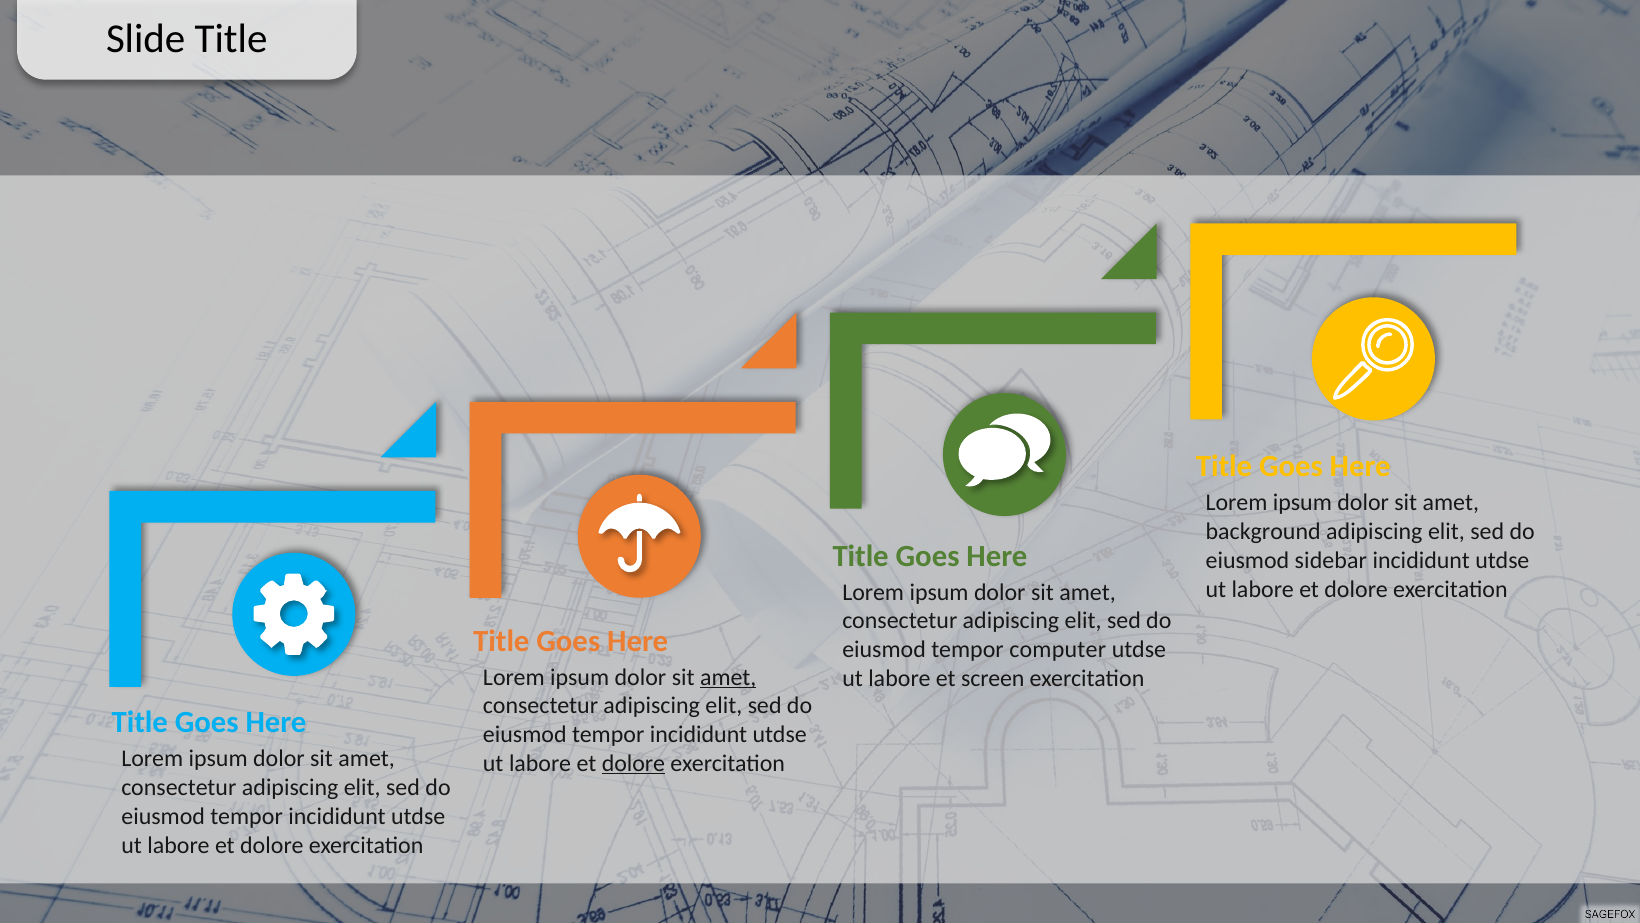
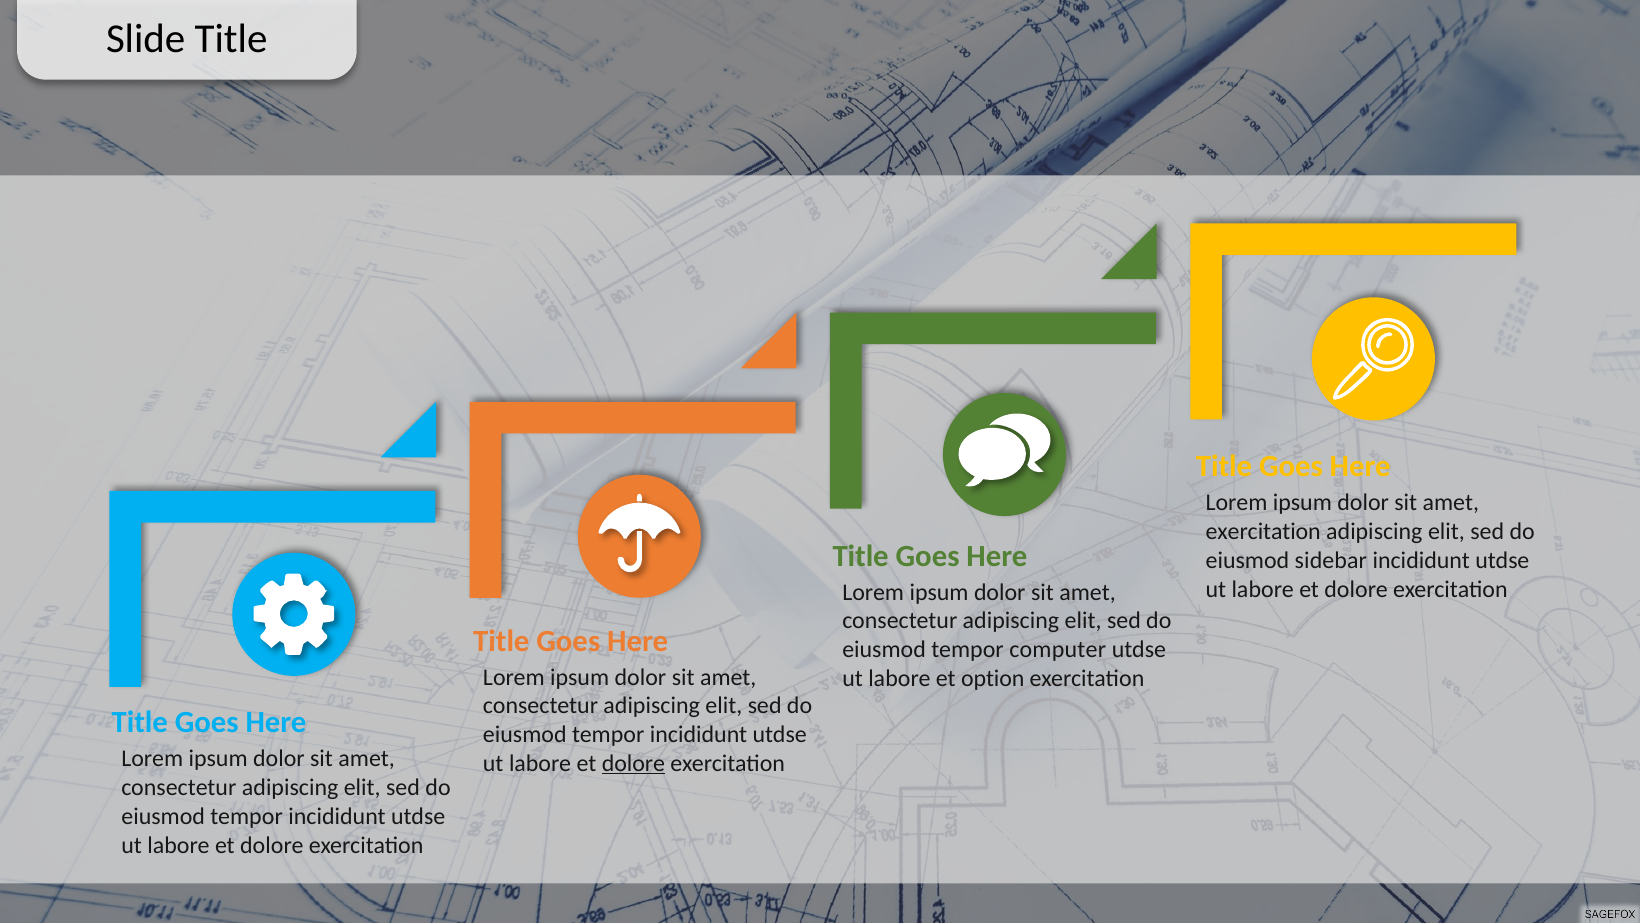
background: background -> exercitation (1263, 531)
amet underline: present -> none (728, 677)
screen: screen -> option (993, 678)
